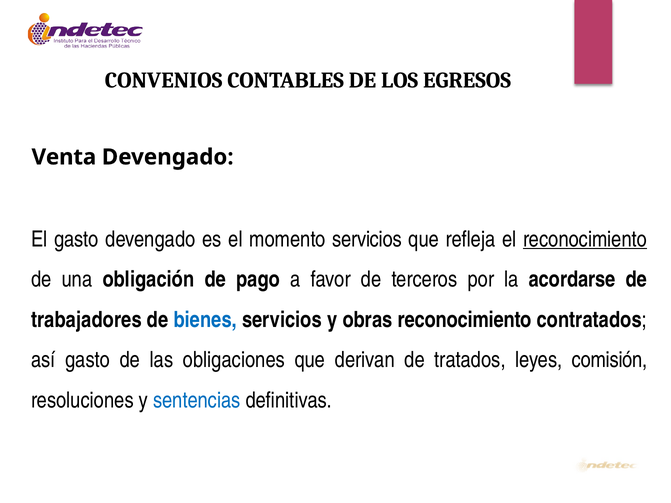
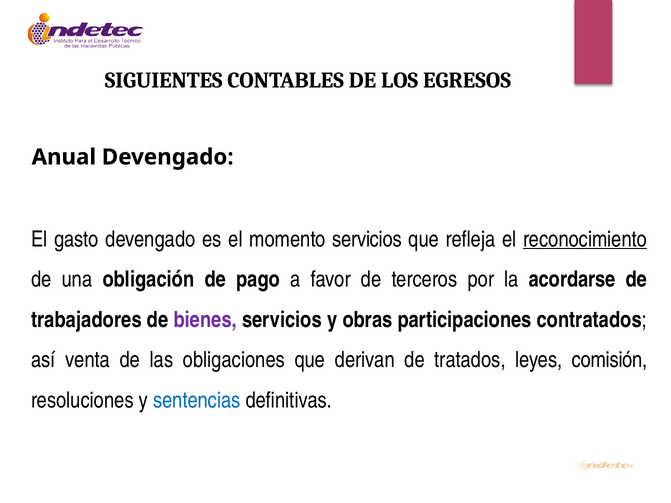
CONVENIOS: CONVENIOS -> SIGUIENTES (164, 80)
Venta: Venta -> Anual (64, 157)
bienes colour: blue -> purple (205, 320)
obras reconocimiento: reconocimiento -> participaciones (465, 320)
así gasto: gasto -> venta (88, 360)
